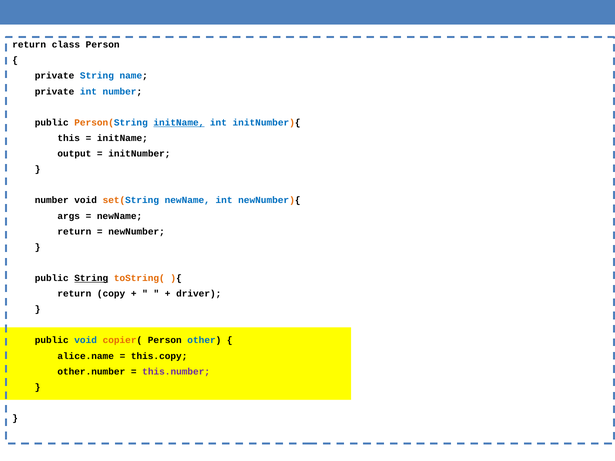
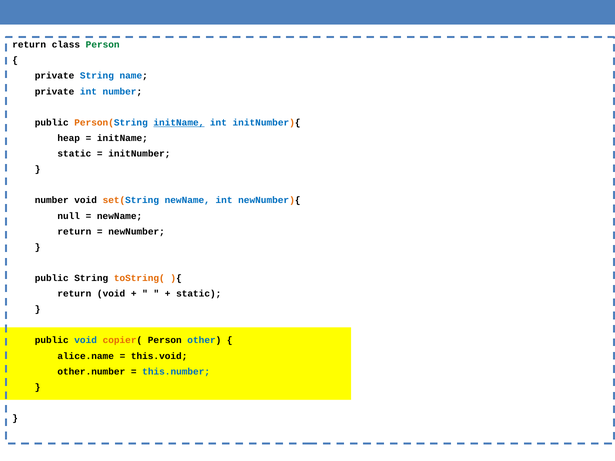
Person colour: black -> green (103, 45)
this: this -> heap (69, 138)
output: output -> static (74, 154)
args: args -> null (69, 216)
String underline: present -> none (91, 278)
return copy: copy -> void (111, 294)
driver: driver -> static (199, 294)
this.copy: this.copy -> this.void (159, 356)
this.number colour: purple -> blue (176, 372)
